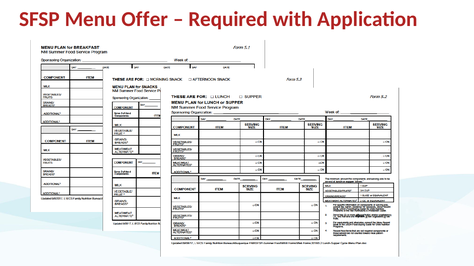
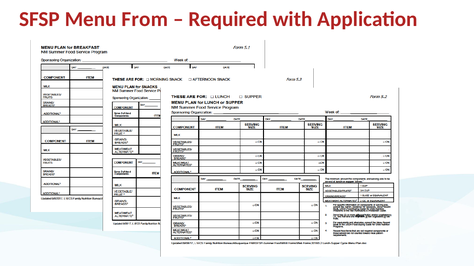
Offer: Offer -> From (145, 19)
